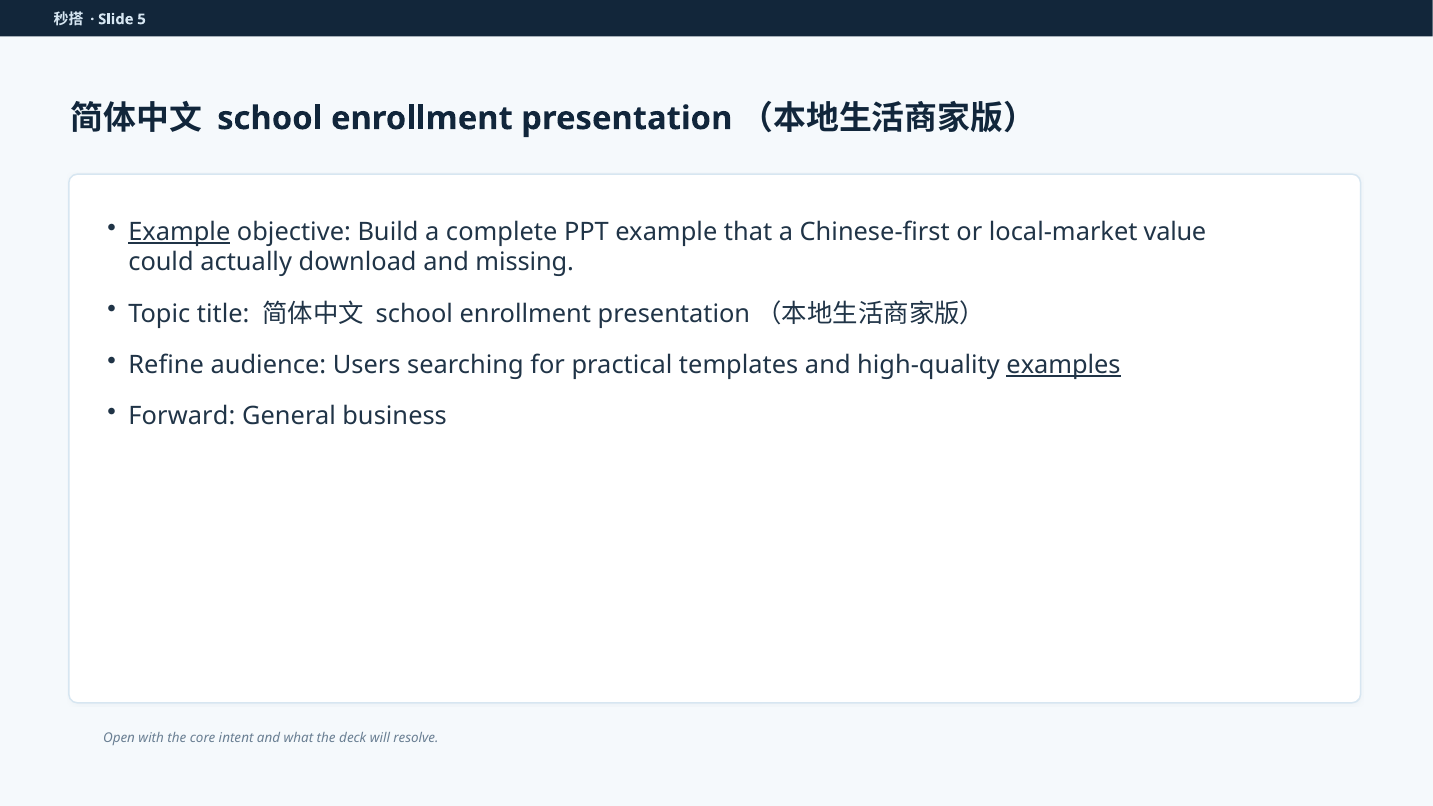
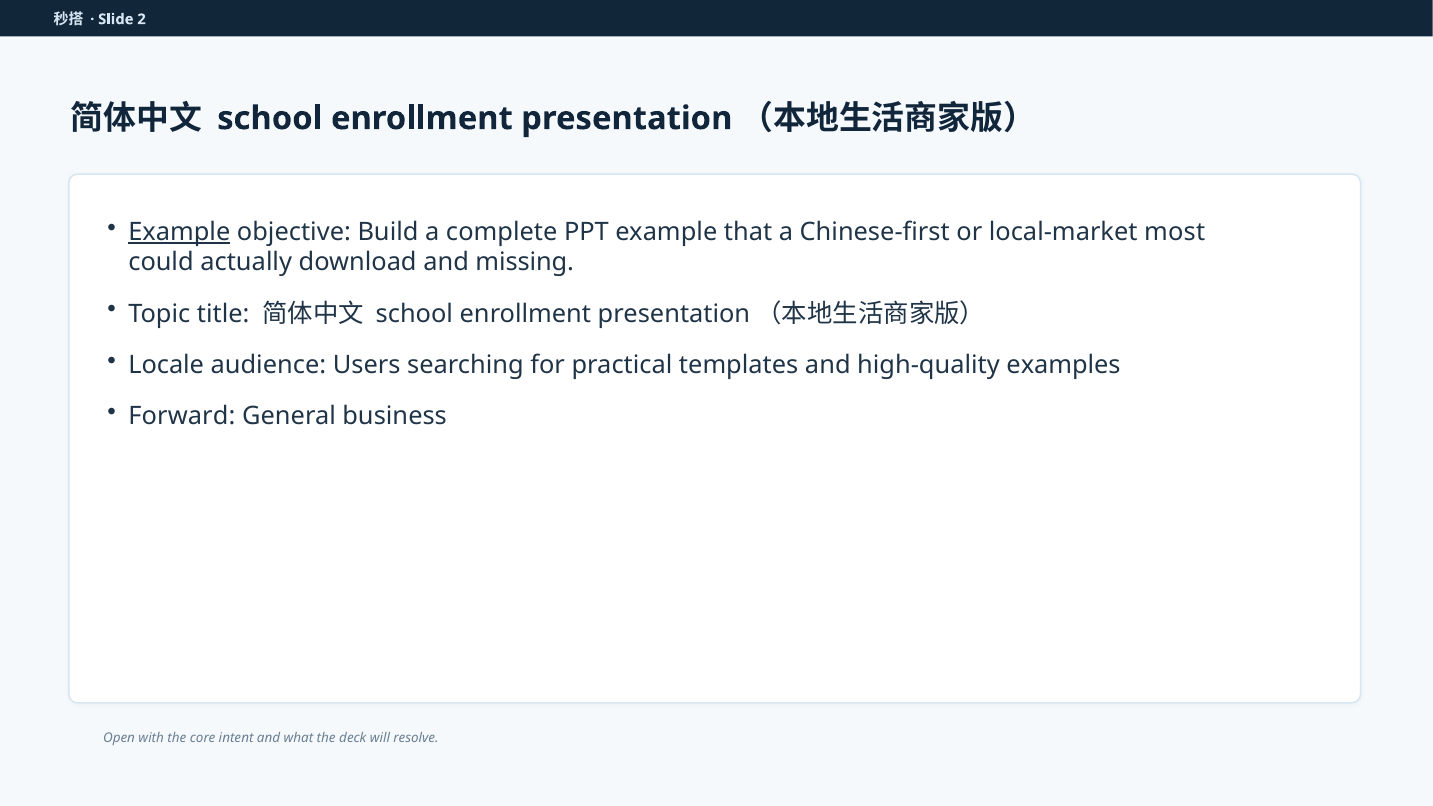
5: 5 -> 2 (142, 19)
value: value -> most (1175, 232)
Refine: Refine -> Locale (166, 365)
examples underline: present -> none (1064, 365)
